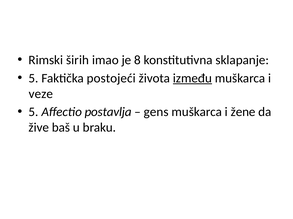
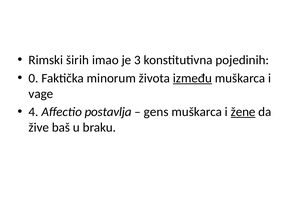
8: 8 -> 3 (137, 60)
sklapanje: sklapanje -> pojedinih (242, 60)
5: 5 -> 0 (34, 78)
postojeći: postojeći -> minorum (111, 78)
veze: veze -> vage (41, 94)
5: 5 -> 4 (34, 112)
žene underline: none -> present (243, 112)
